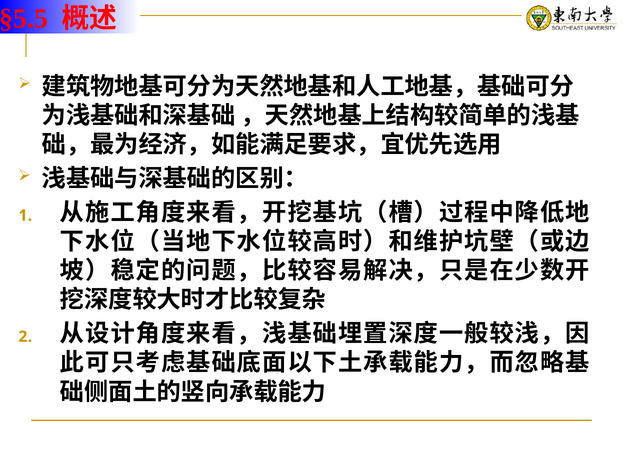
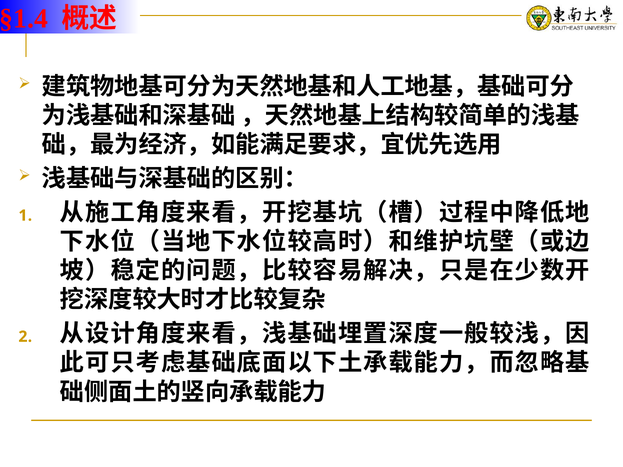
§5.5: §5.5 -> §1.4 (24, 19)
